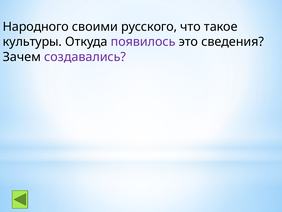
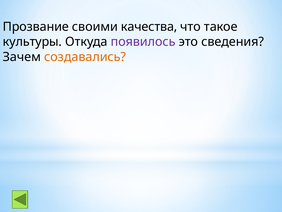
Народного: Народного -> Прозвание (36, 27)
русского: русского -> качества (149, 27)
создавались colour: purple -> orange (85, 57)
